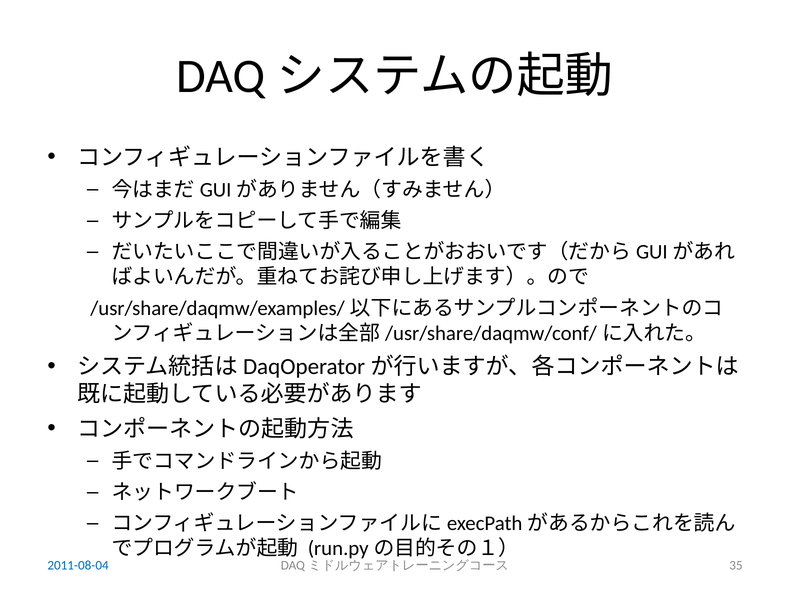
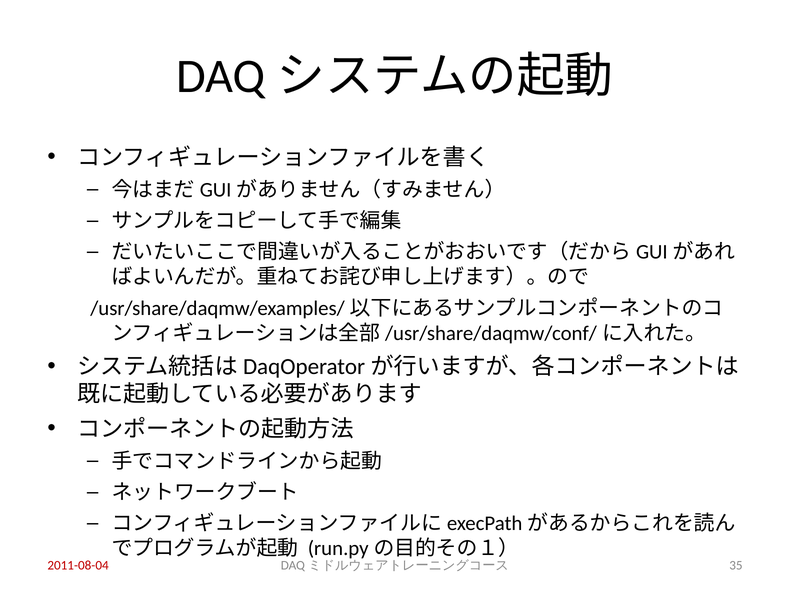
2011-08-04 colour: blue -> red (78, 566)
